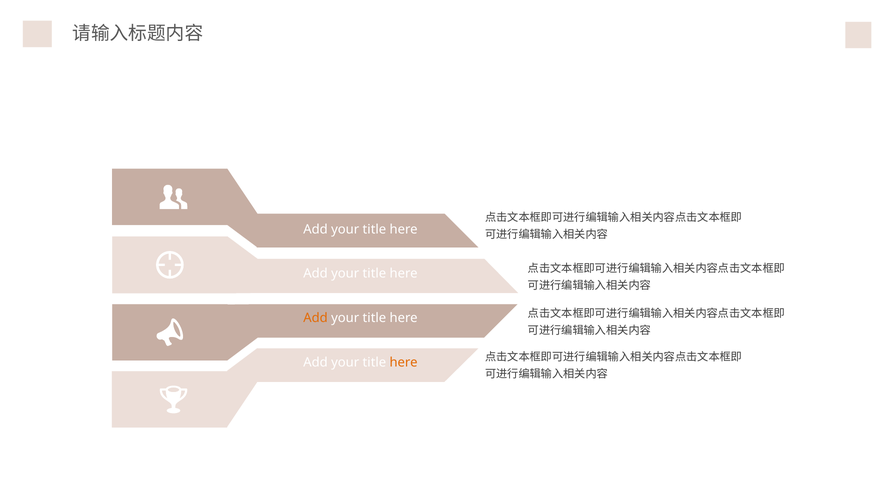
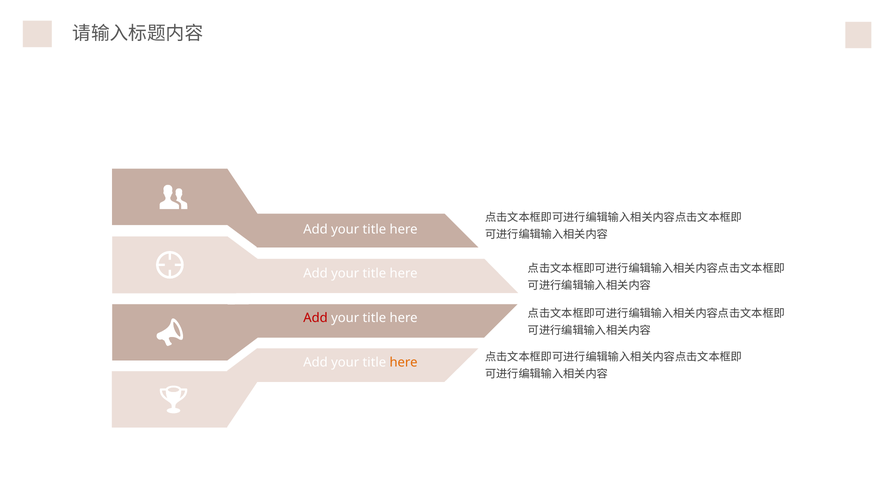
Add colour: orange -> red (316, 318)
